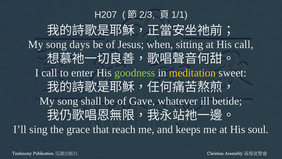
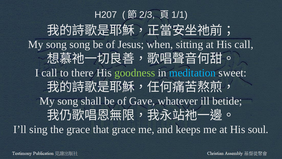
song days: days -> song (80, 44)
enter: enter -> there (82, 73)
meditation colour: yellow -> light blue (192, 73)
that reach: reach -> grace (124, 129)
